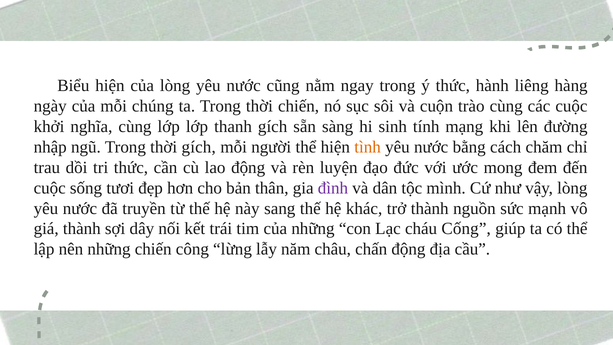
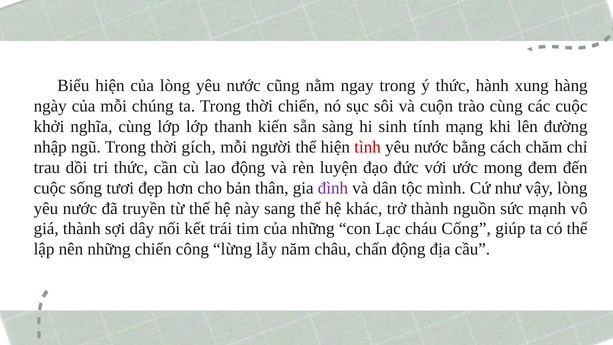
liêng: liêng -> xung (532, 86)
thanh gích: gích -> kiến (273, 127)
tình colour: orange -> red (368, 147)
